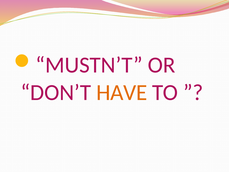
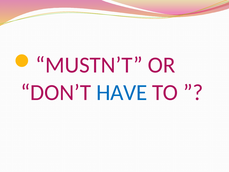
HAVE colour: orange -> blue (122, 92)
